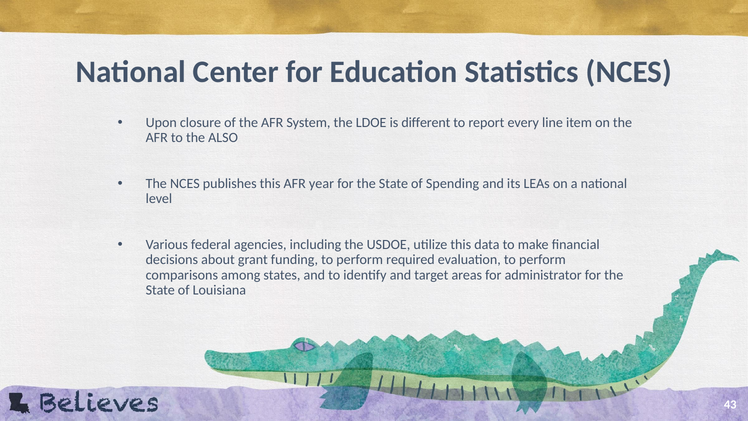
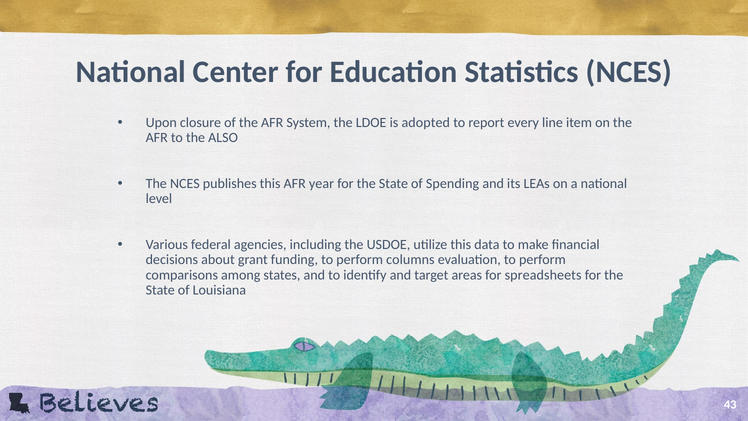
different: different -> adopted (426, 122)
required: required -> columns (410, 260)
administrator: administrator -> spreadsheets (543, 275)
